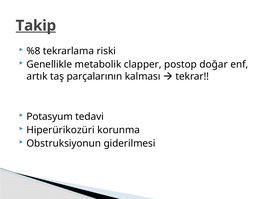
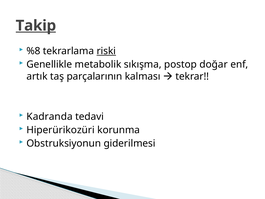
riski underline: none -> present (106, 51)
clapper: clapper -> sıkışma (143, 64)
Potasyum: Potasyum -> Kadranda (50, 116)
